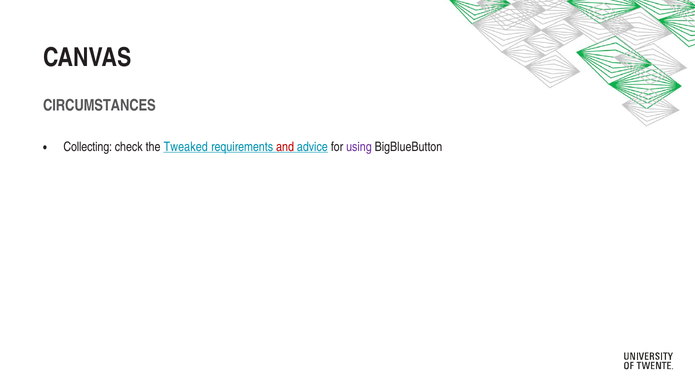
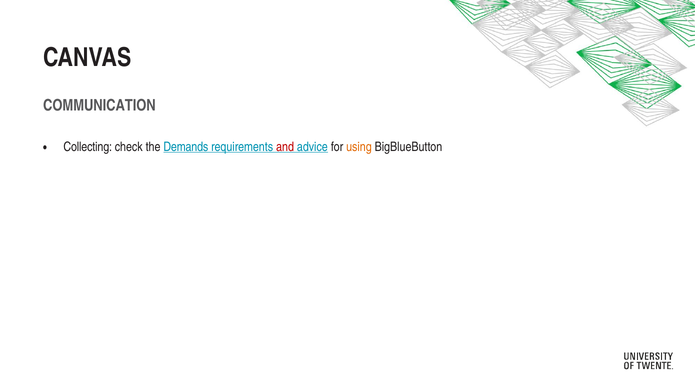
CIRCUMSTANCES: CIRCUMSTANCES -> COMMUNICATION (99, 106)
Tweaked: Tweaked -> Demands (186, 147)
using colour: purple -> orange (359, 147)
